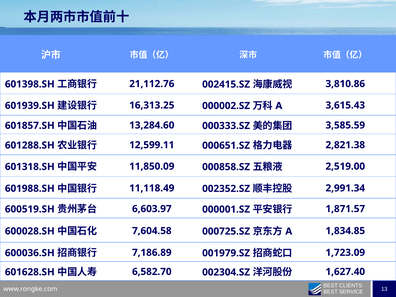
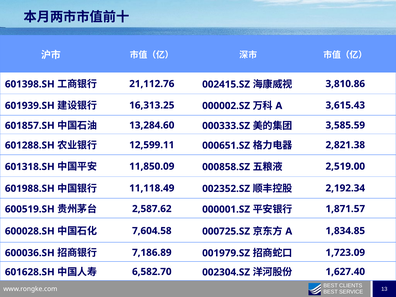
2,991.34: 2,991.34 -> 2,192.34 (345, 188)
6,603.97: 6,603.97 -> 2,587.62 (152, 209)
